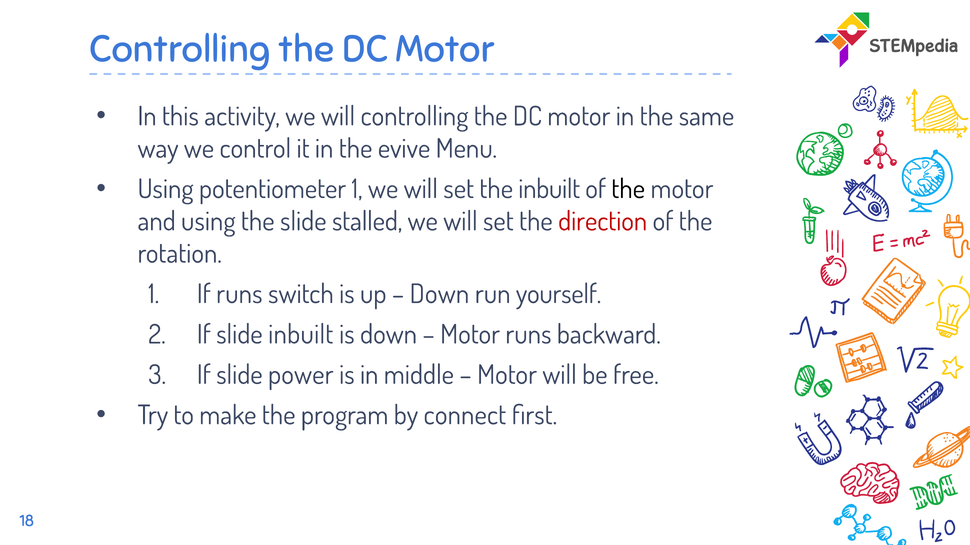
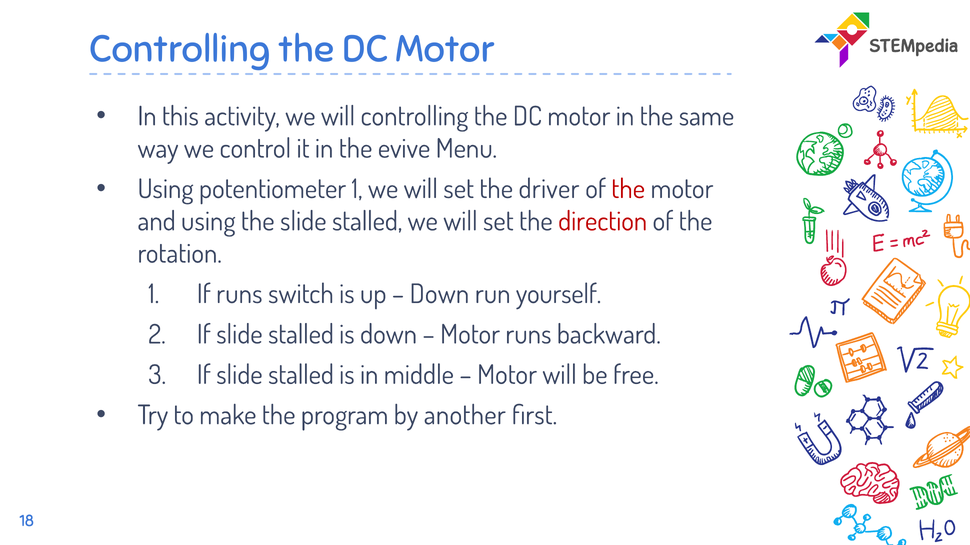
the inbuilt: inbuilt -> driver (549, 189)
the colour: black -> red (628, 189)
inbuilt: inbuilt -> stalled (301, 335)
power: power -> stalled (301, 375)
connect: connect -> another (465, 416)
